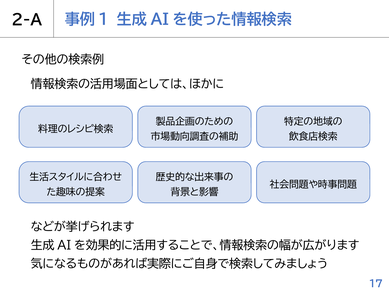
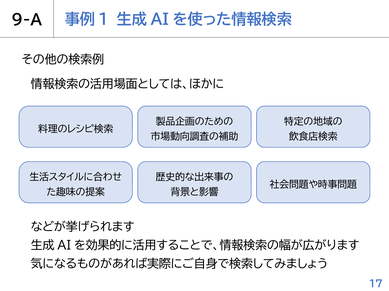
2-A: 2-A -> 9-A (27, 20)
